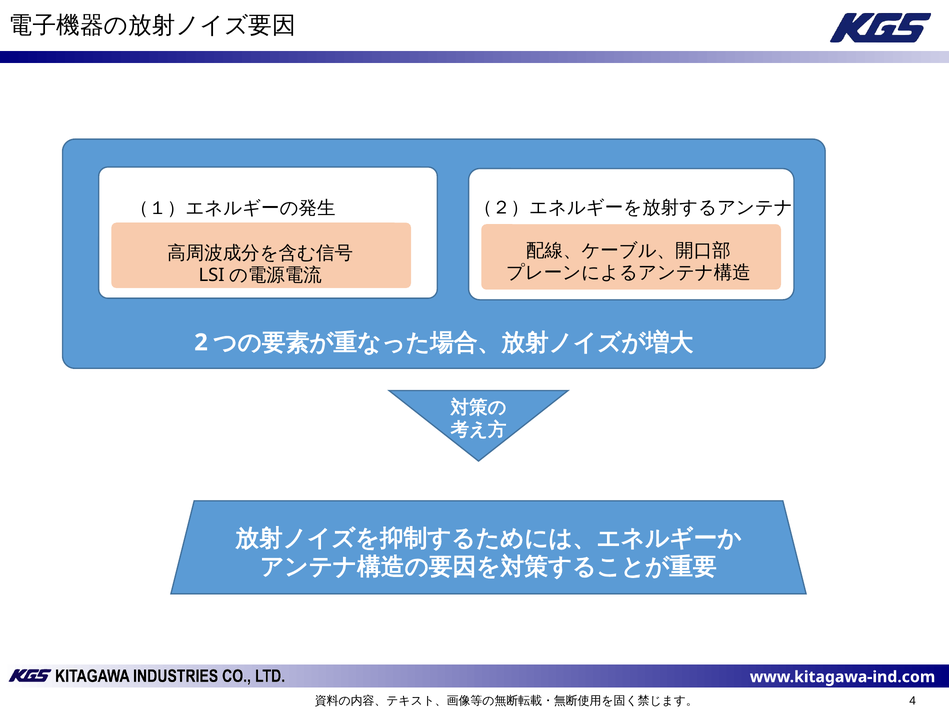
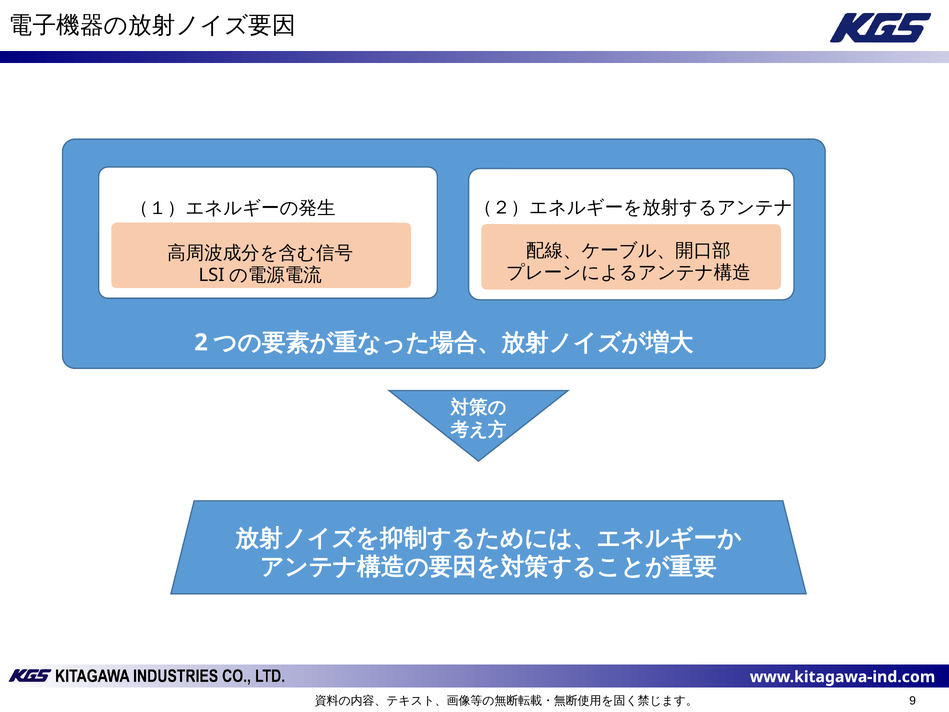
4: 4 -> 9 (913, 701)
